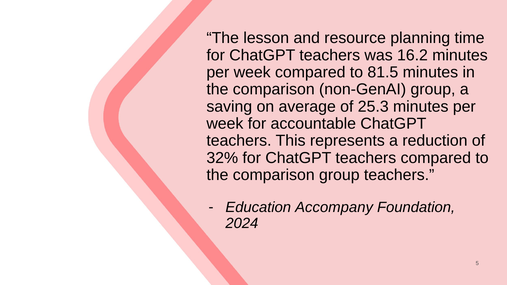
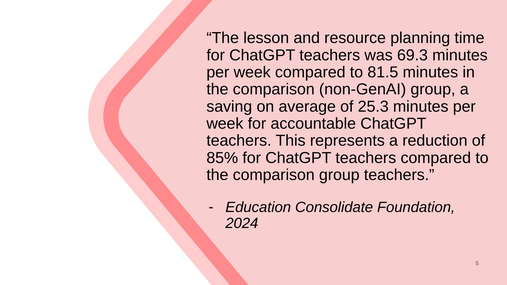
16.2: 16.2 -> 69.3 (412, 55)
32%: 32% -> 85% (222, 158)
Accompany: Accompany -> Consolidate (334, 208)
